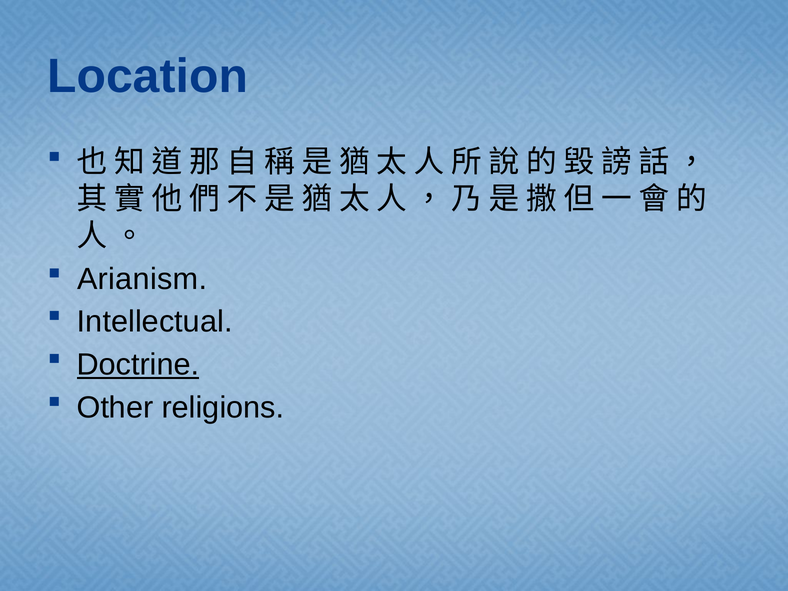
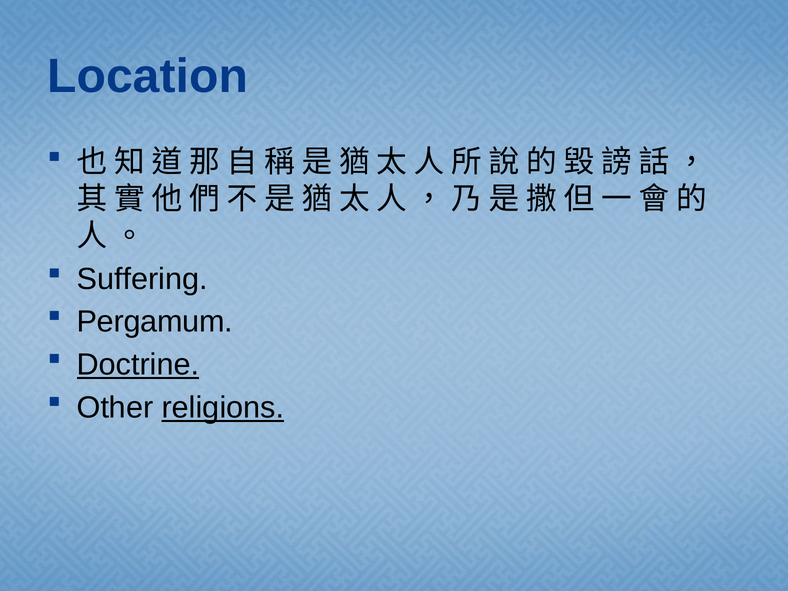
Arianism: Arianism -> Suffering (142, 279)
Intellectual: Intellectual -> Pergamum (155, 322)
religions underline: none -> present (223, 408)
